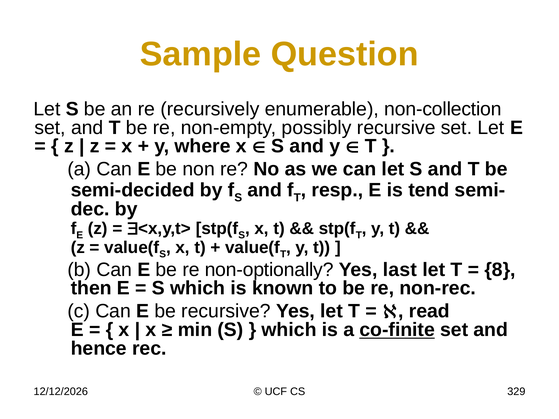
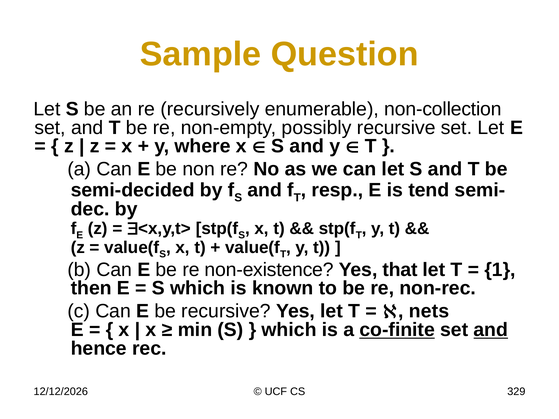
non-optionally: non-optionally -> non-existence (269, 270)
last: last -> that (400, 270)
8: 8 -> 1 (500, 270)
read: read -> nets (429, 311)
and underline: none -> present (491, 330)
